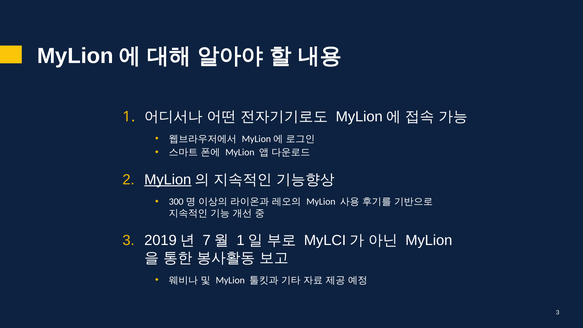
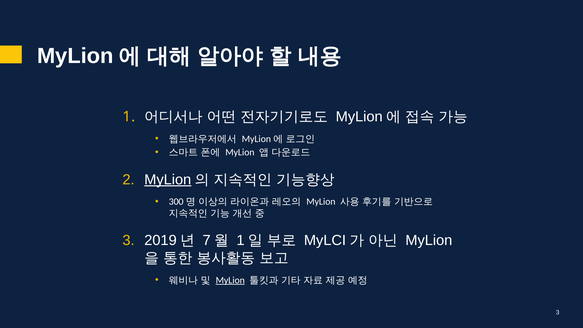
MyLion underline: none -> present (230, 280)
